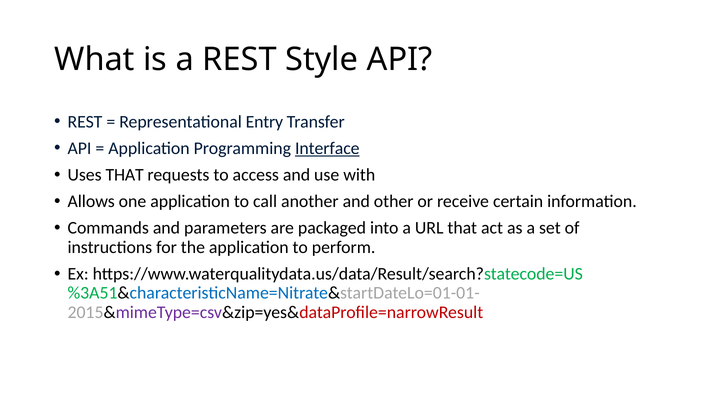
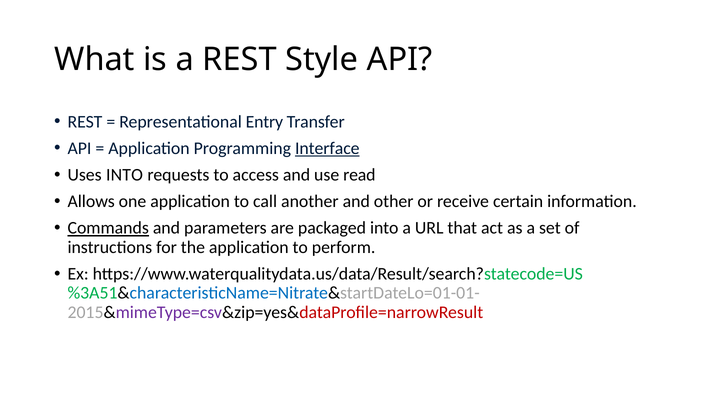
Uses THAT: THAT -> INTO (124, 175)
with: with -> read (359, 175)
Commands underline: none -> present (108, 228)
